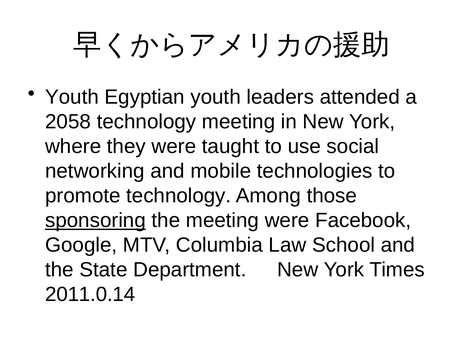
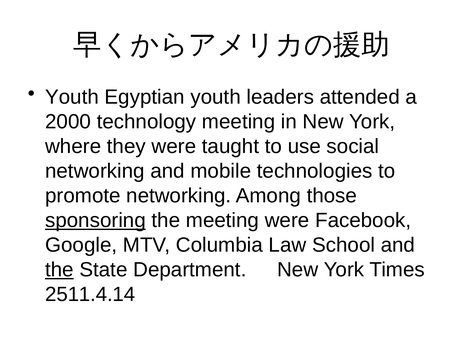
2058: 2058 -> 2000 (68, 122)
promote technology: technology -> networking (179, 196)
the underline: none -> present (59, 270)
2011.0.14: 2011.0.14 -> 2511.4.14 (90, 295)
